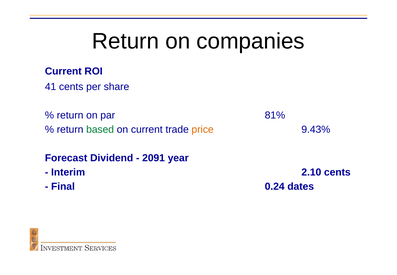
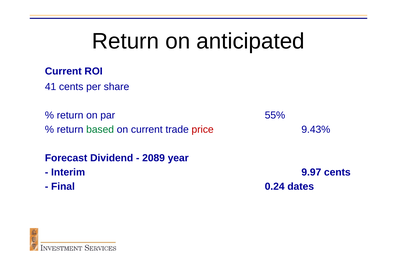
companies: companies -> anticipated (251, 41)
81%: 81% -> 55% (275, 115)
price colour: orange -> red (203, 129)
2091: 2091 -> 2089 (154, 158)
2.10: 2.10 -> 9.97 (311, 172)
